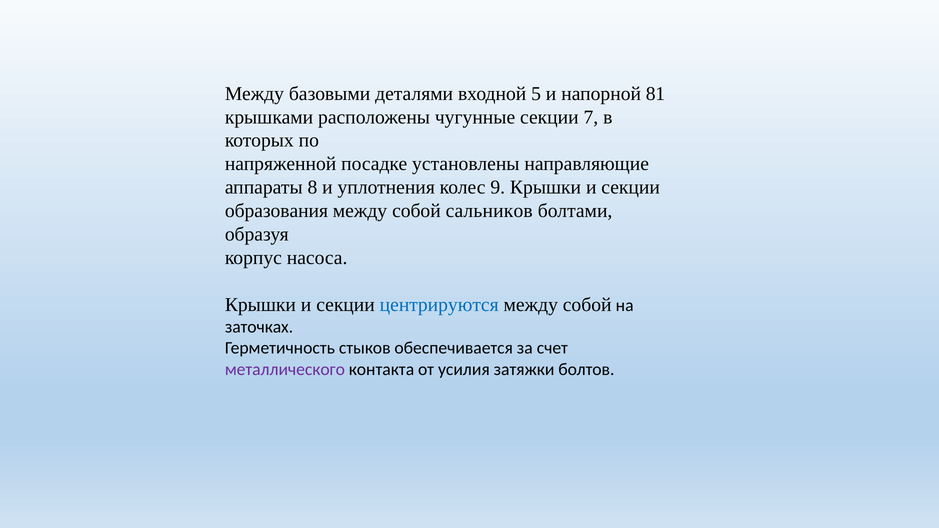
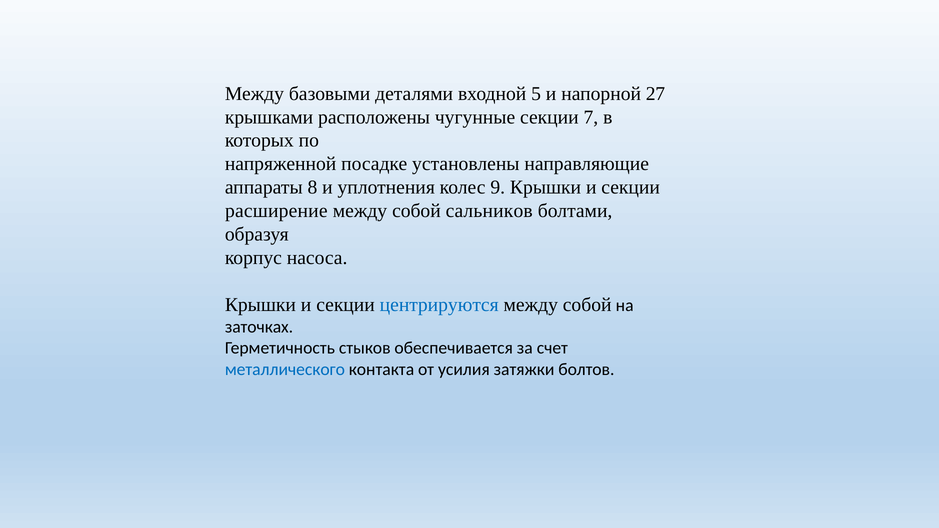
81: 81 -> 27 (655, 94)
образования: образования -> расширение (276, 211)
металлического colour: purple -> blue (285, 369)
